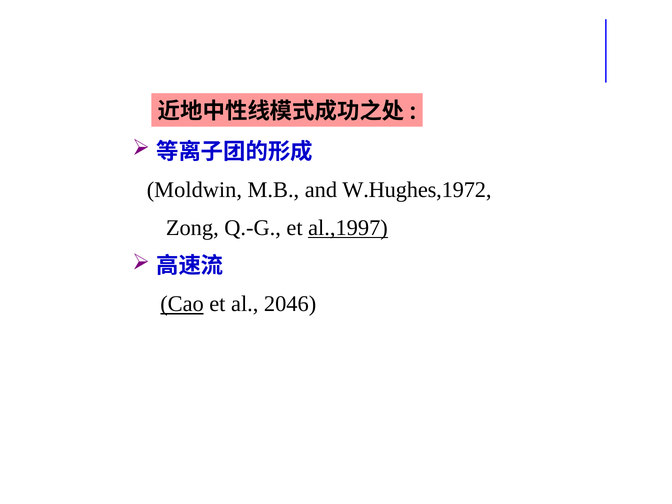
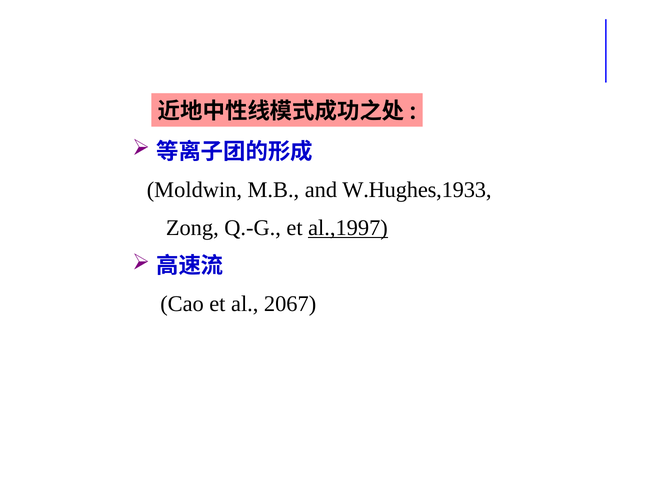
W.Hughes,1972: W.Hughes,1972 -> W.Hughes,1933 (417, 190)
Cao underline: present -> none (182, 304)
2046: 2046 -> 2067 (290, 304)
